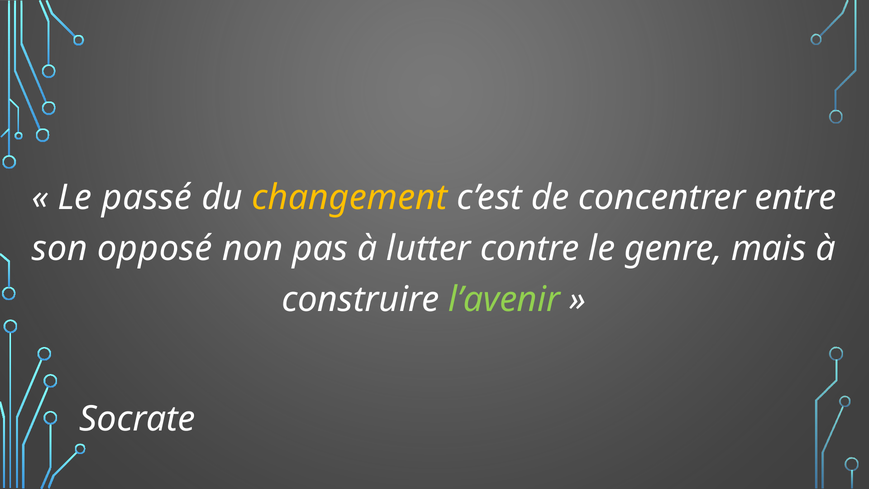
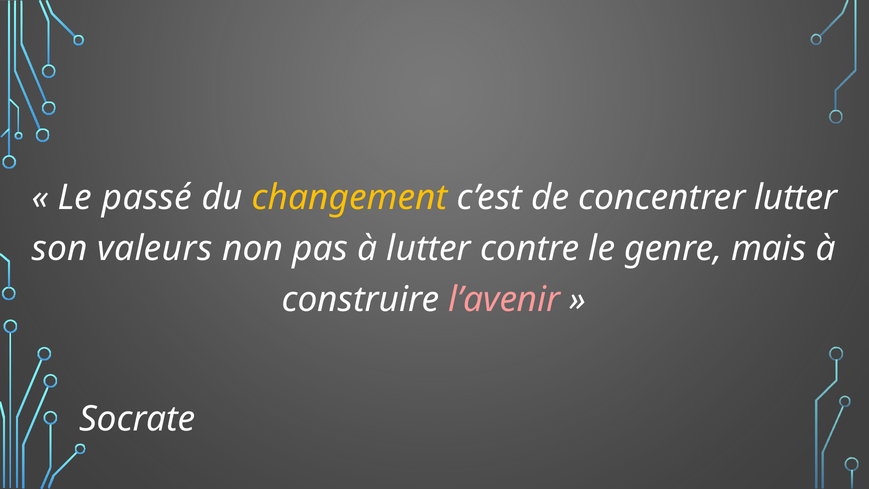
concentrer entre: entre -> lutter (796, 198)
opposé: opposé -> valeurs (155, 248)
l’avenir colour: light green -> pink (504, 299)
